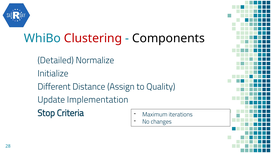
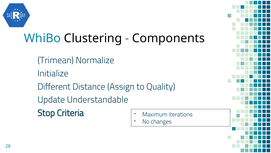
Clustering colour: red -> black (93, 38)
Detailed: Detailed -> Trimean (56, 60)
Implementation: Implementation -> Understandable (98, 99)
